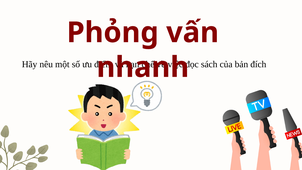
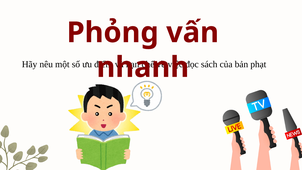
đích: đích -> phạt (258, 64)
